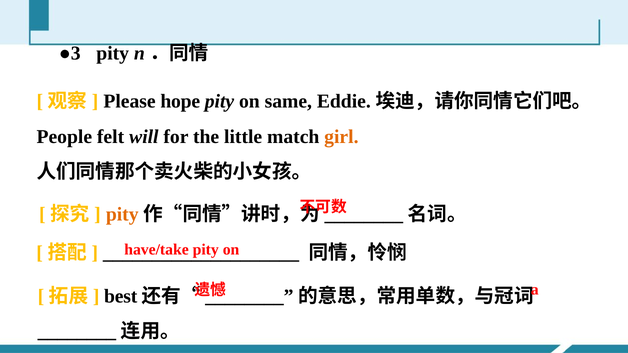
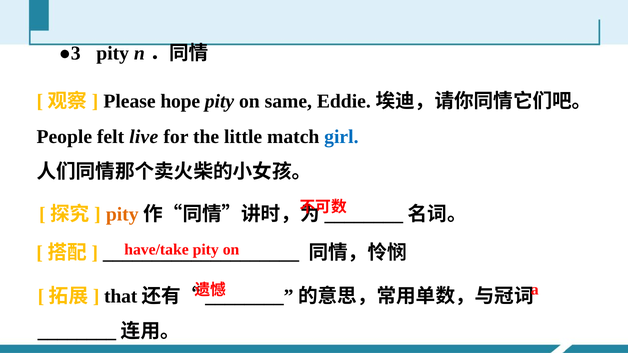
will: will -> live (144, 137)
girl colour: orange -> blue (341, 137)
best: best -> that (121, 296)
